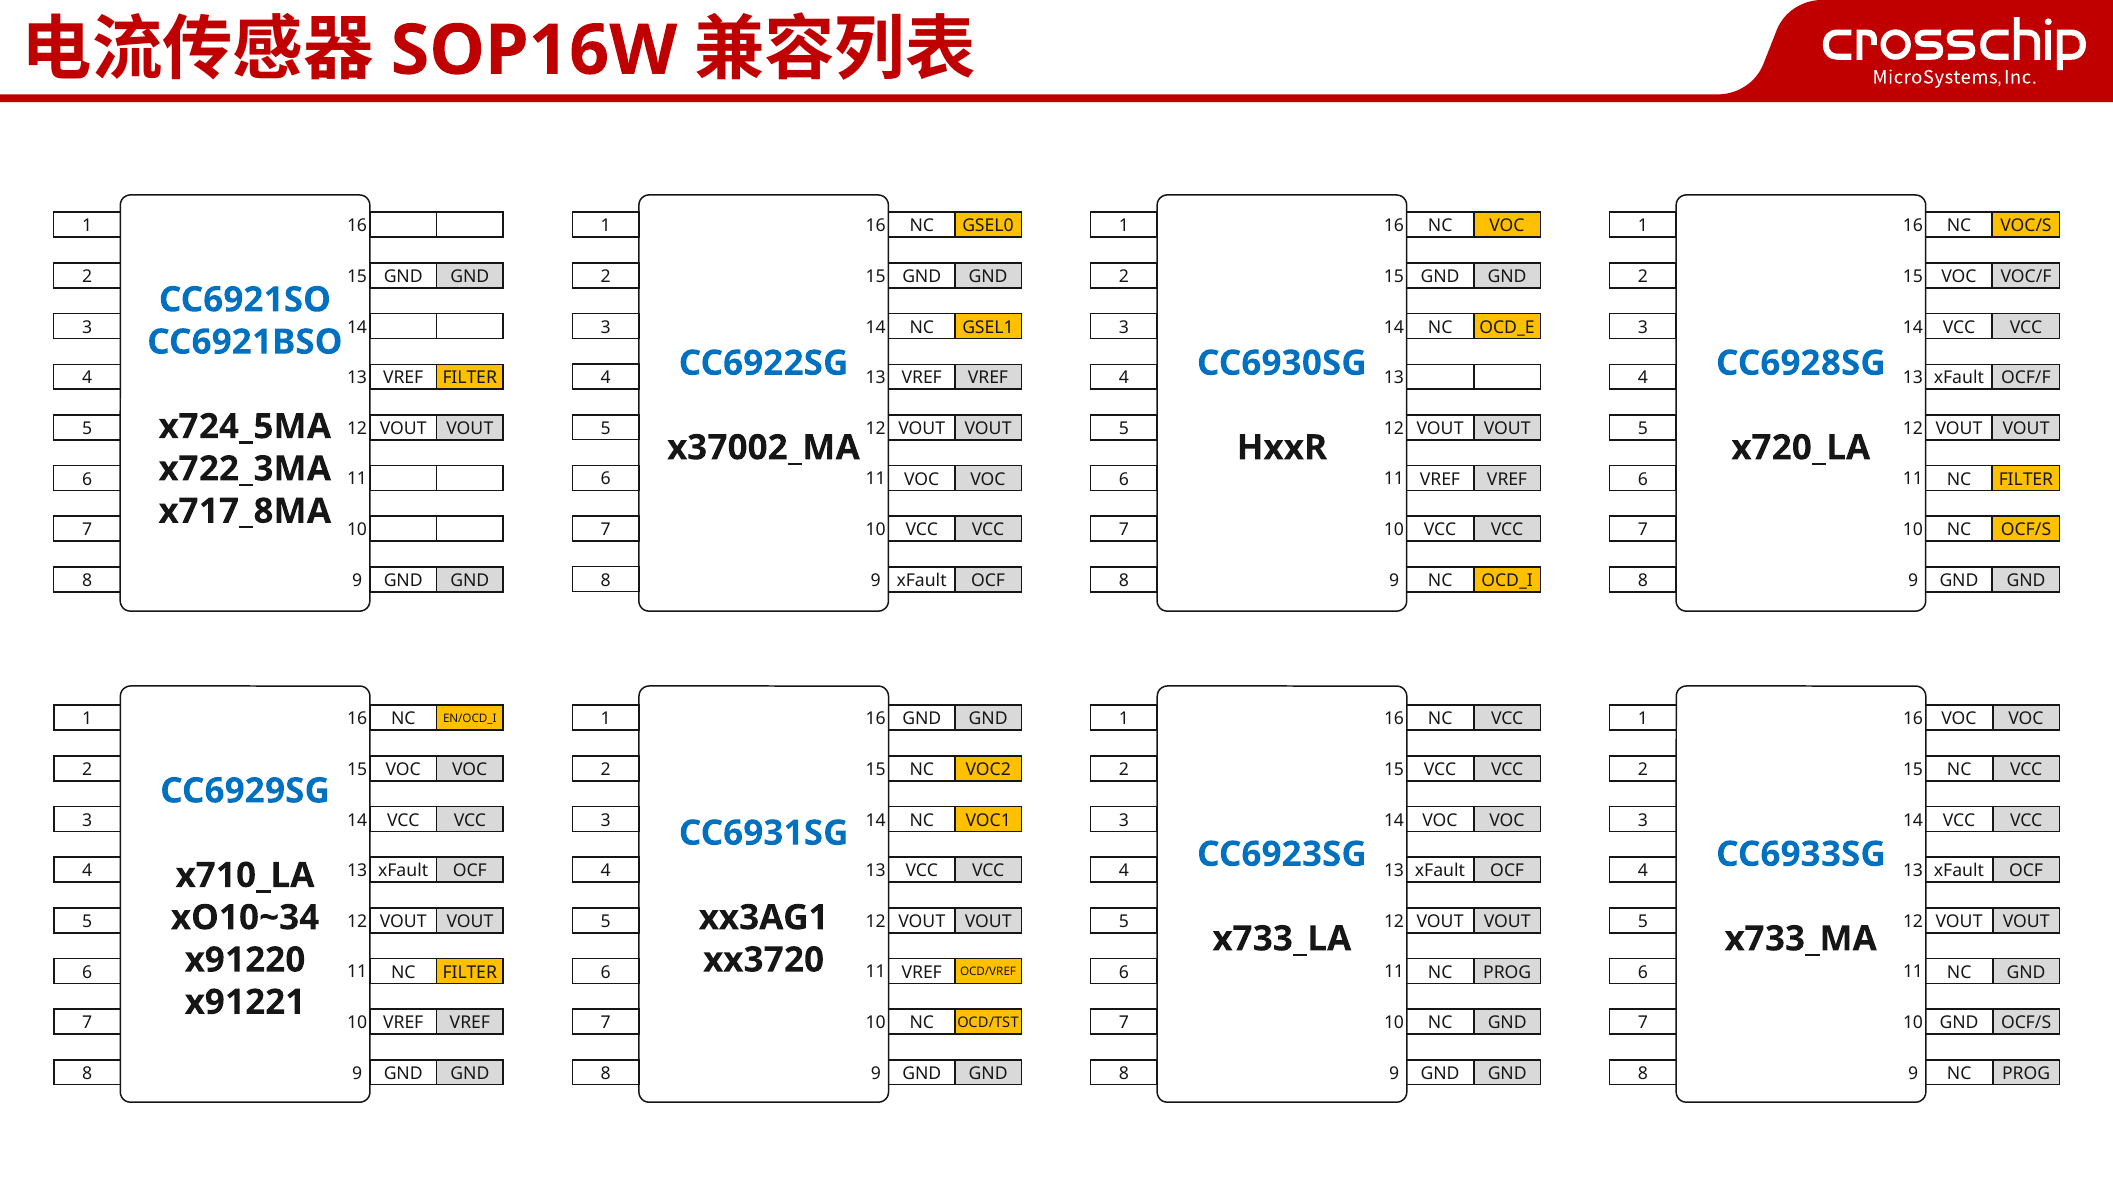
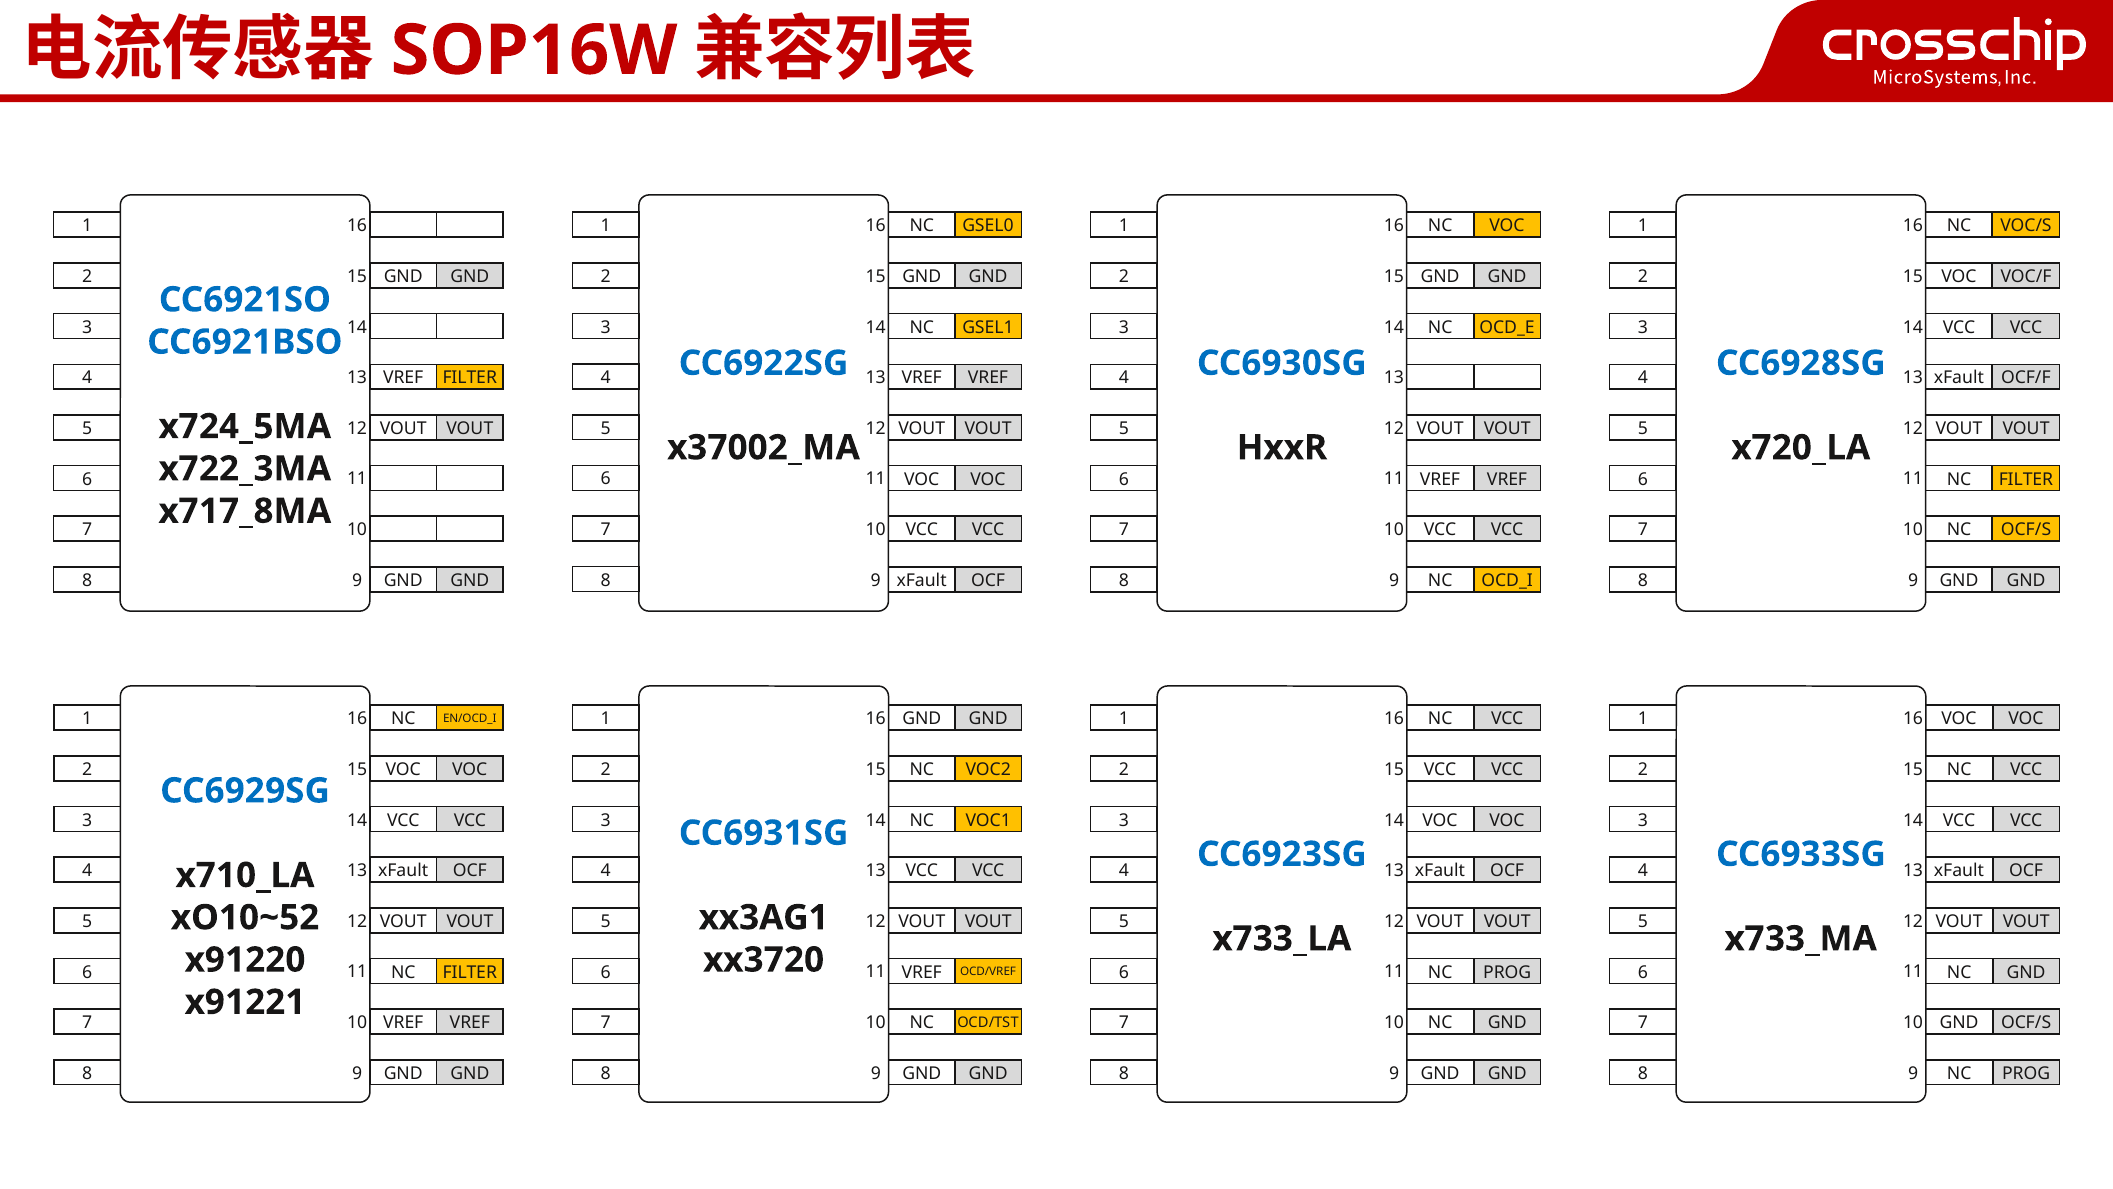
xO10~34: xO10~34 -> xO10~52 (245, 917)
